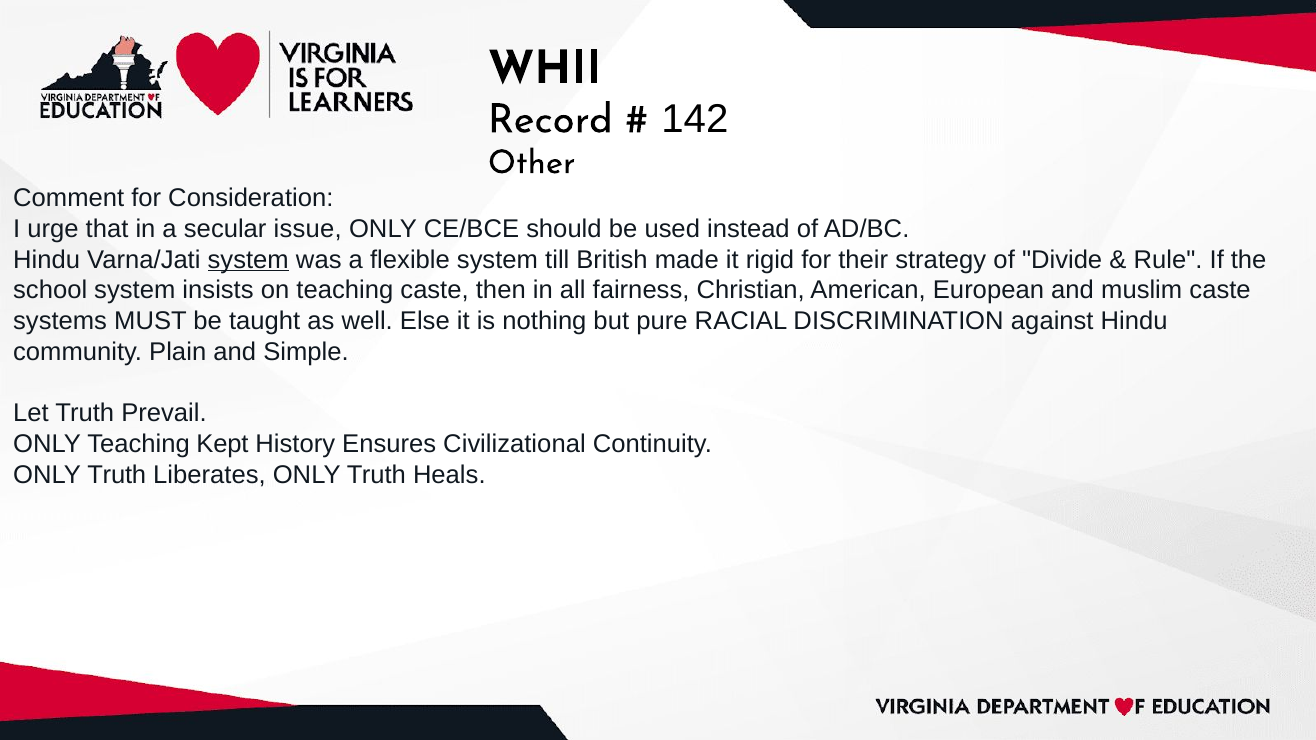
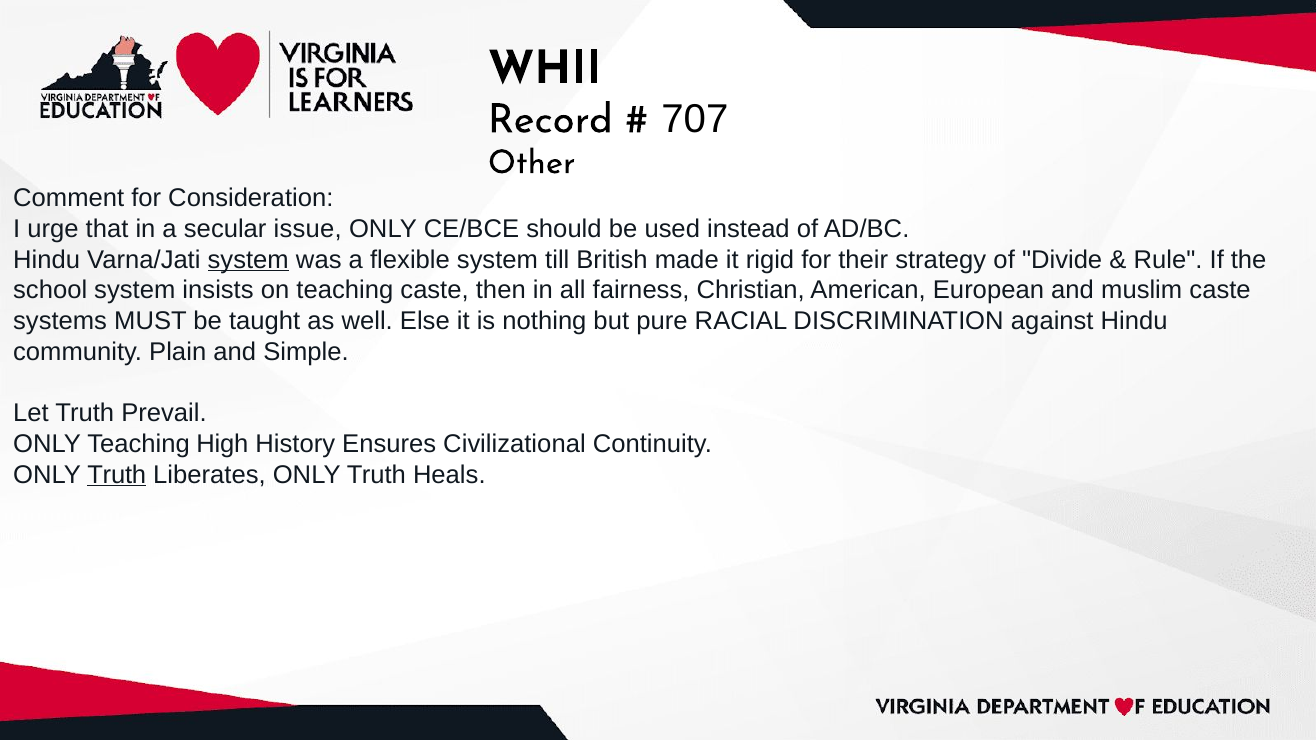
142: 142 -> 707 (695, 119)
Kept: Kept -> High (222, 444)
Truth underline: none -> present (117, 475)
